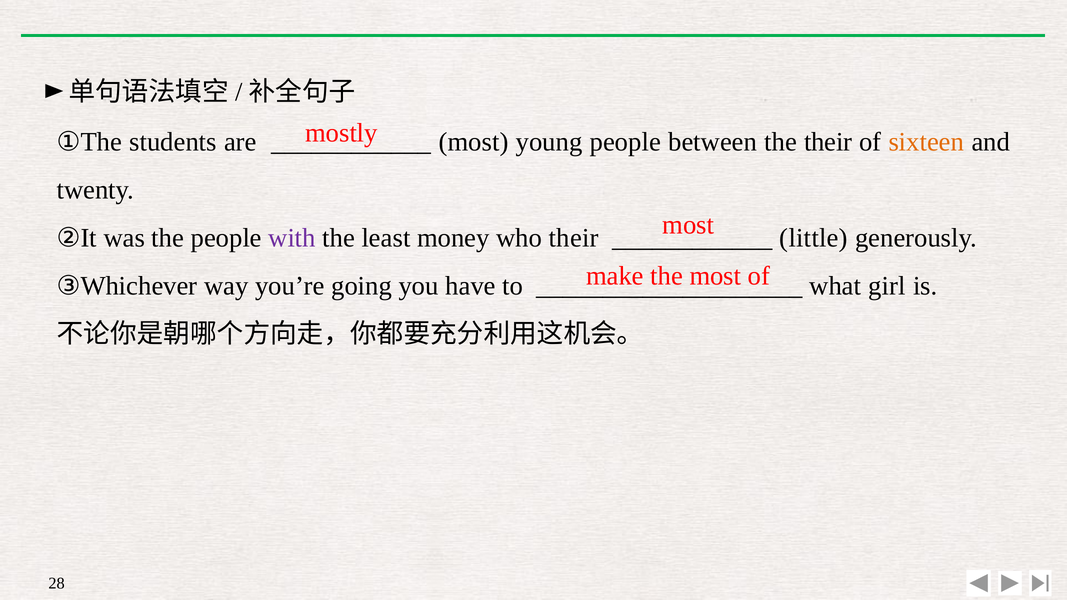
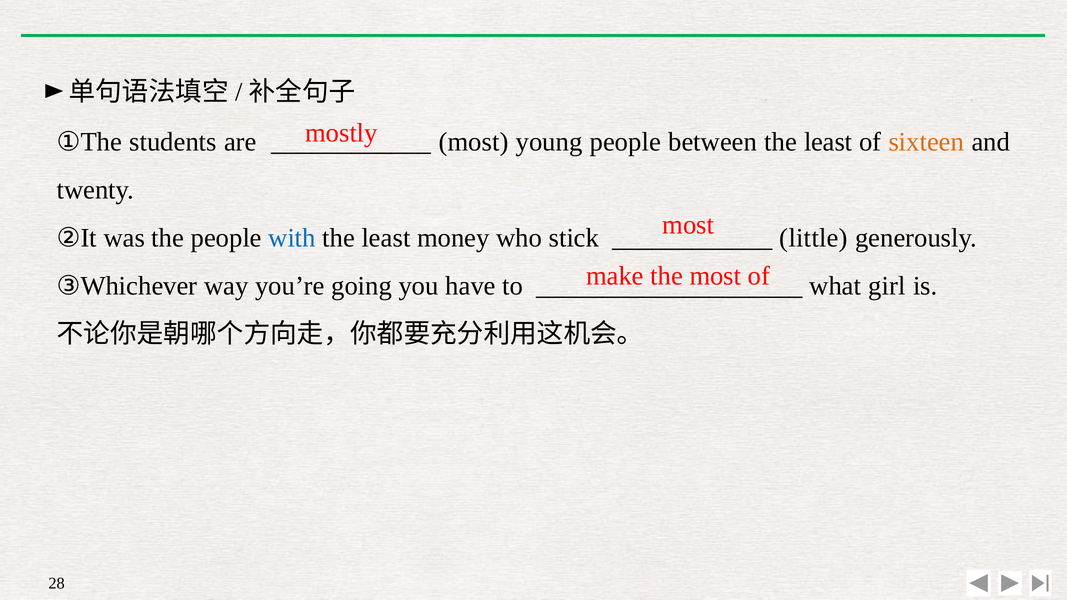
between the their: their -> least (828, 142)
with colour: purple -> blue (292, 238)
who their: their -> stick (574, 238)
